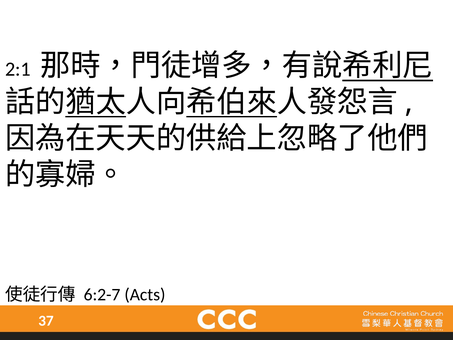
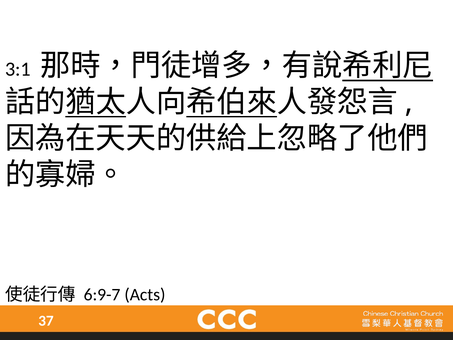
2:1: 2:1 -> 3:1 (18, 69)
6:2-7: 6:2-7 -> 6:9-7 (102, 294)
